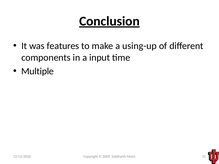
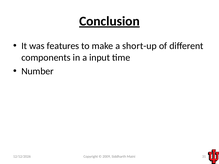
using-up: using-up -> short-up (139, 46)
Multiple: Multiple -> Number (37, 71)
